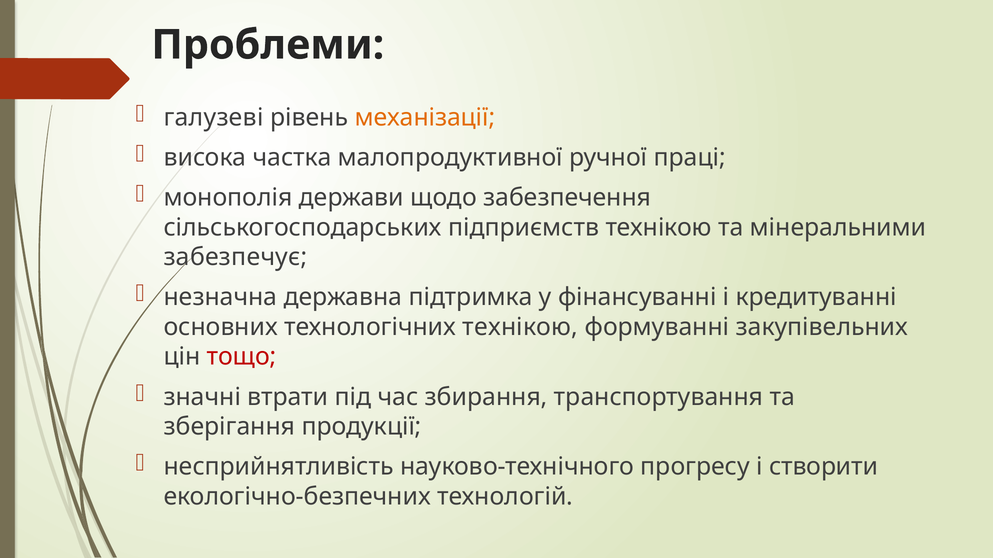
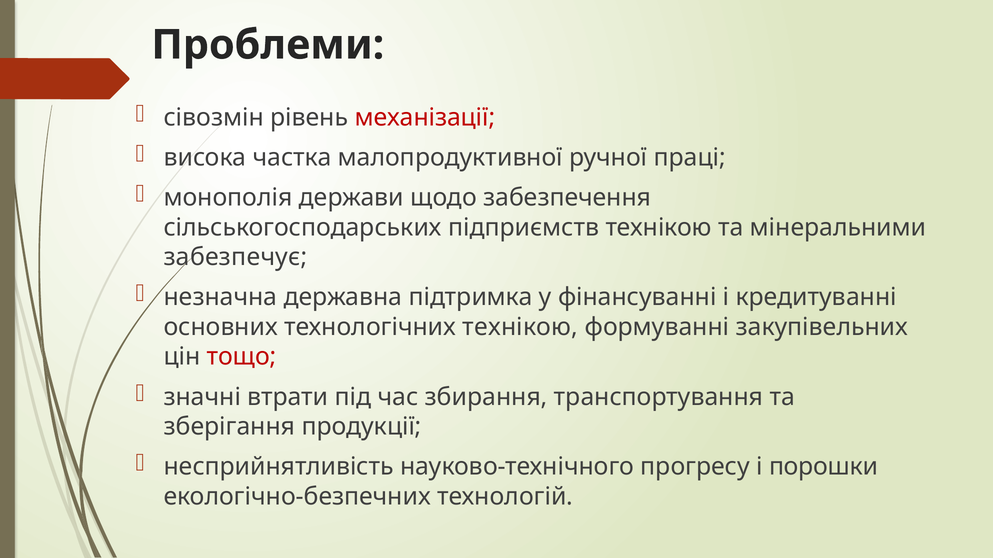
галузеві: галузеві -> сівозмін (214, 118)
механізації colour: orange -> red (425, 118)
створити: створити -> порошки (824, 467)
